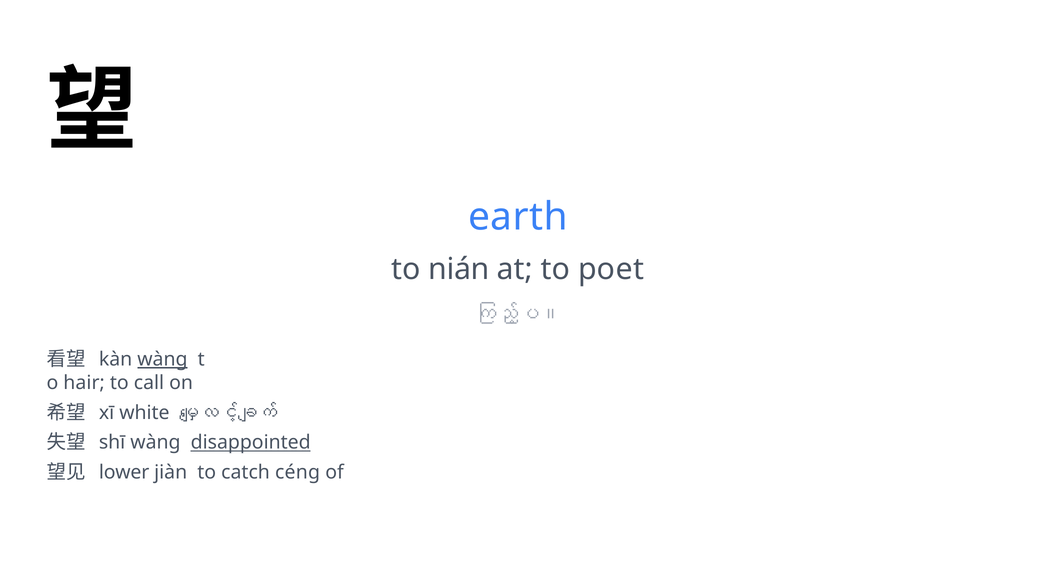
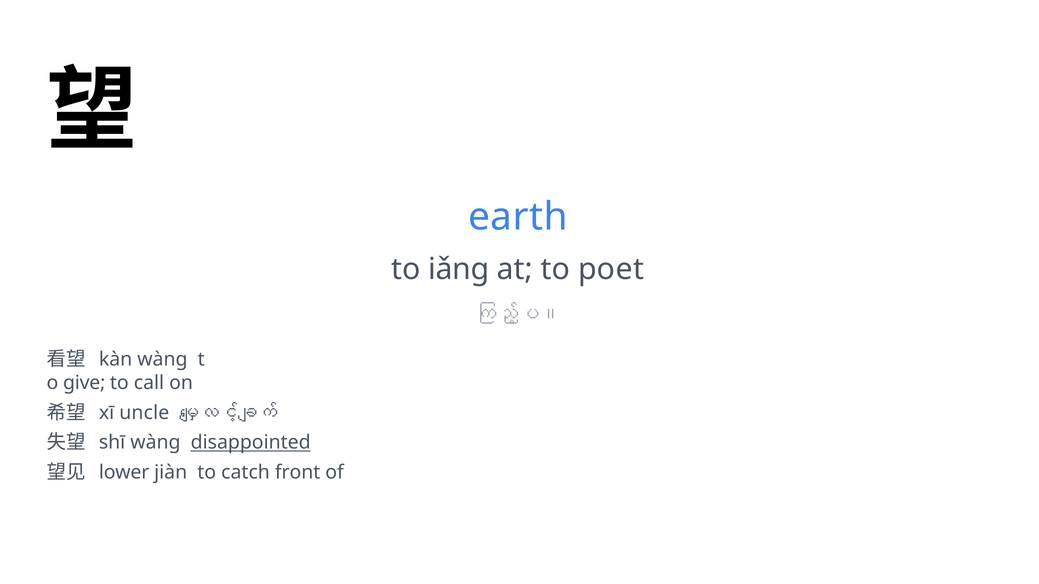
nián: nián -> iǎng (459, 270)
wàng underline: present -> none (162, 360)
hair: hair -> give (84, 383)
white: white -> uncle (144, 413)
céng: céng -> front (298, 473)
